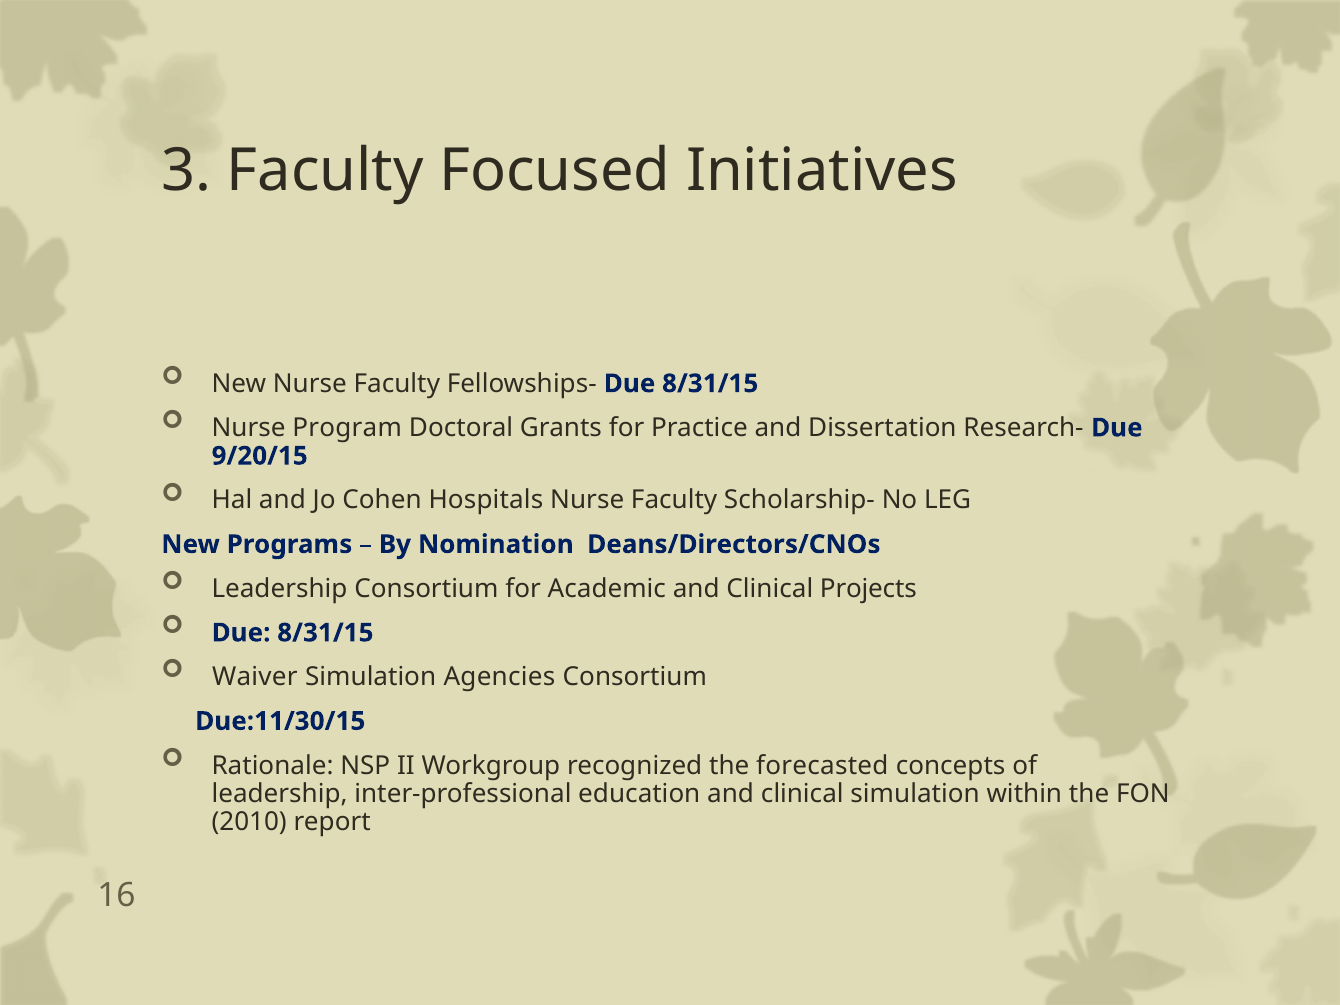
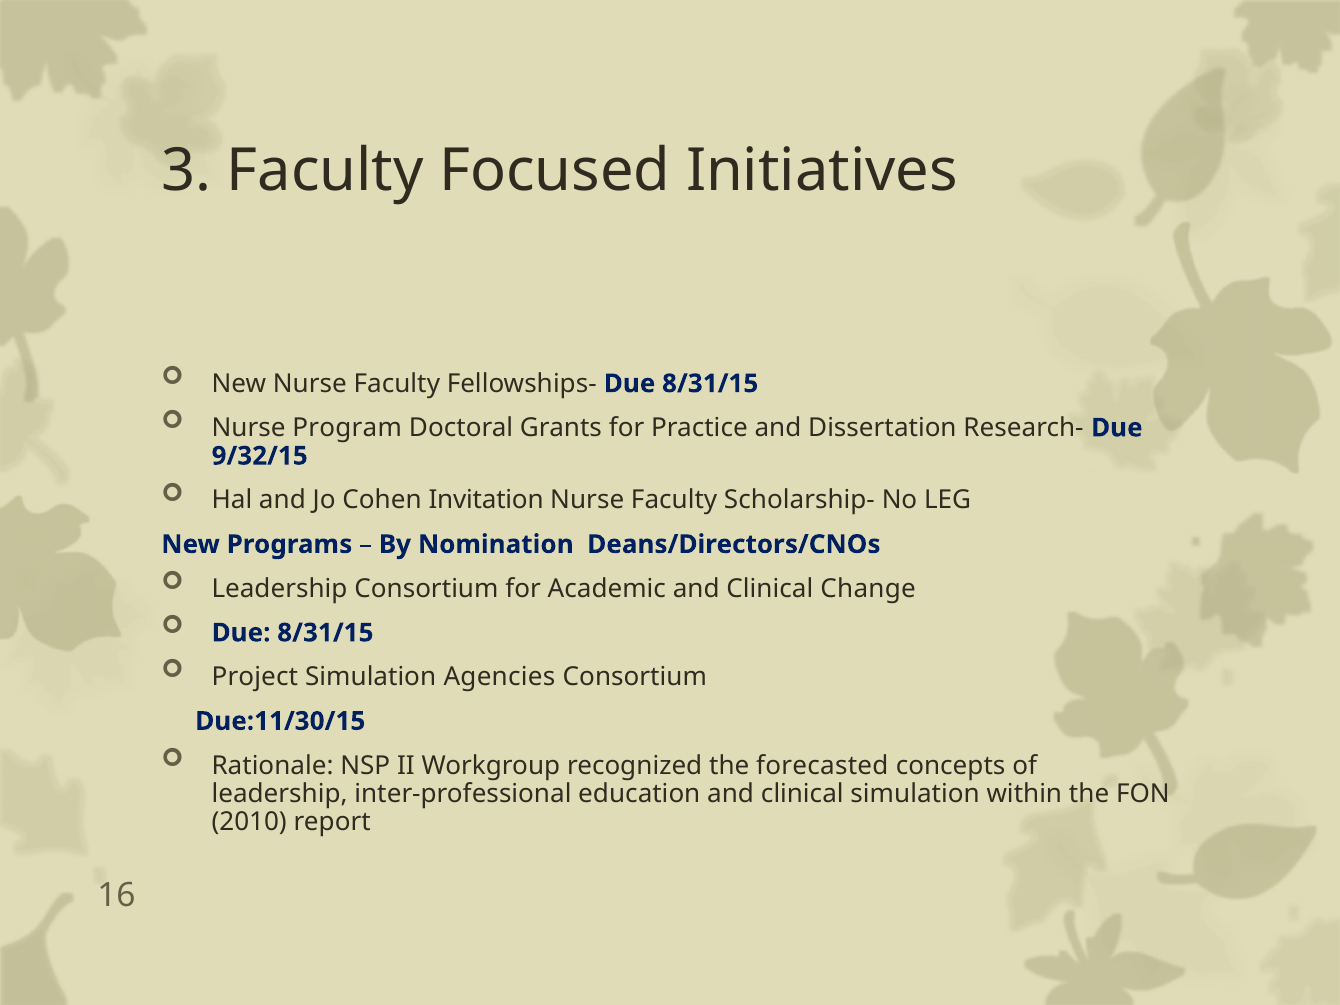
9/20/15: 9/20/15 -> 9/32/15 (260, 456)
Hospitals: Hospitals -> Invitation (486, 500)
Projects: Projects -> Change (868, 589)
Waiver: Waiver -> Project (255, 677)
